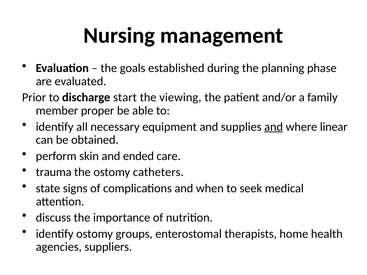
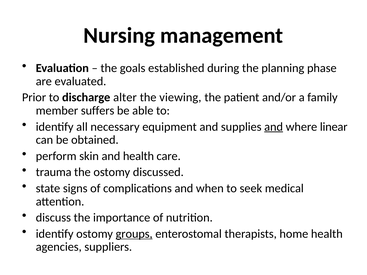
start: start -> alter (125, 97)
proper: proper -> suffers (98, 111)
and ended: ended -> health (138, 156)
catheters: catheters -> discussed (158, 172)
groups underline: none -> present (134, 234)
